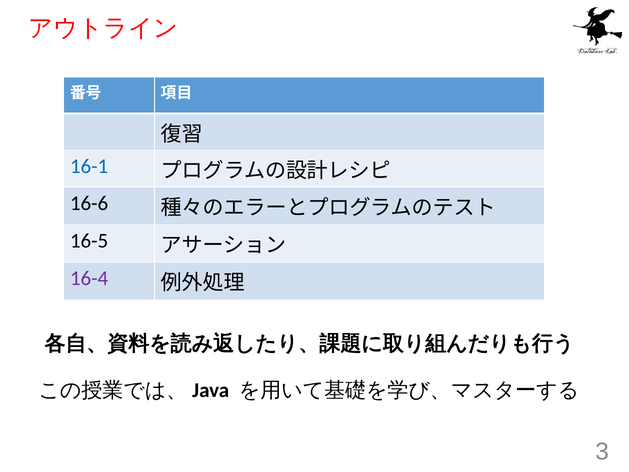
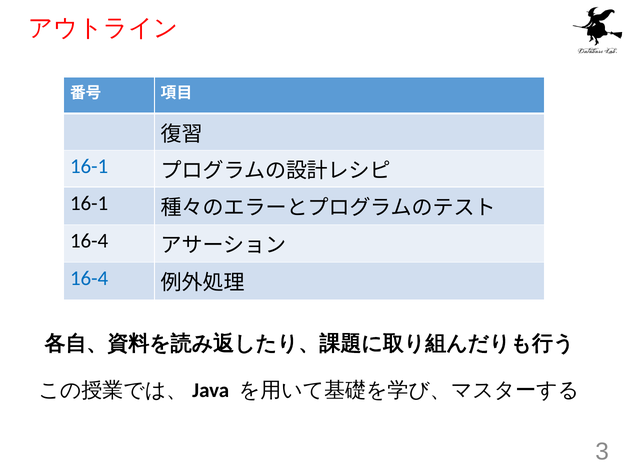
16-6: 16-6 -> 16-1 (89, 203)
16-5: 16-5 -> 16-4 (89, 241)
16-4 colour: purple -> blue (89, 278)
